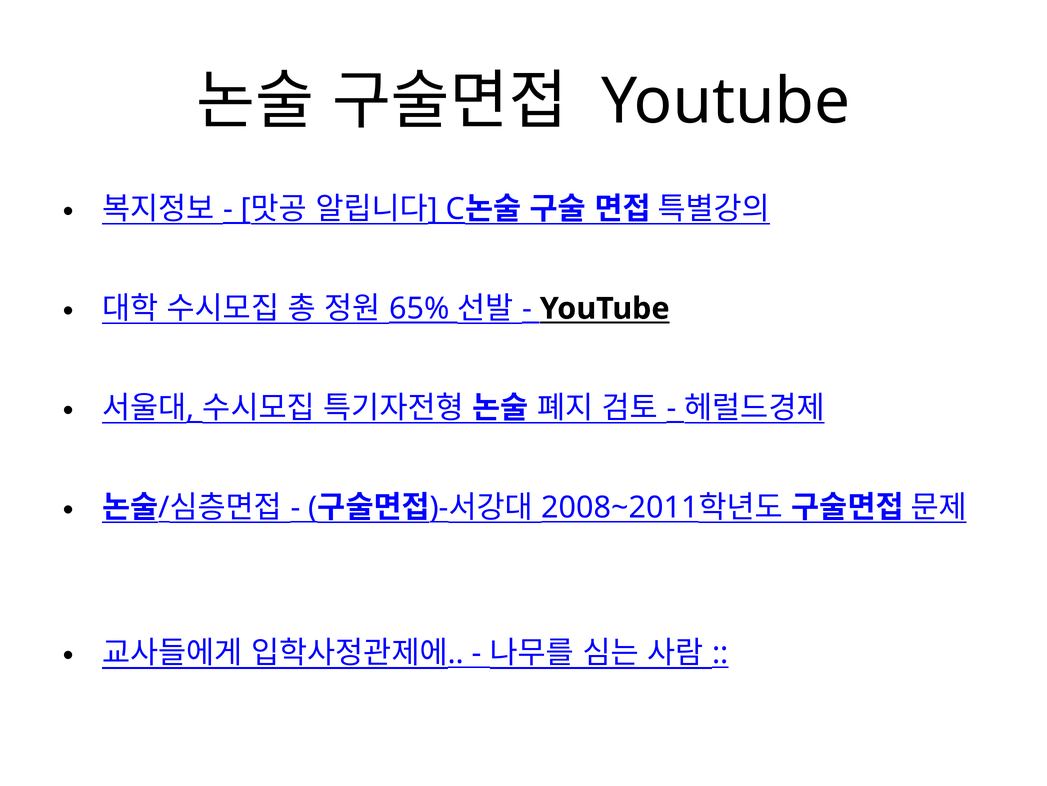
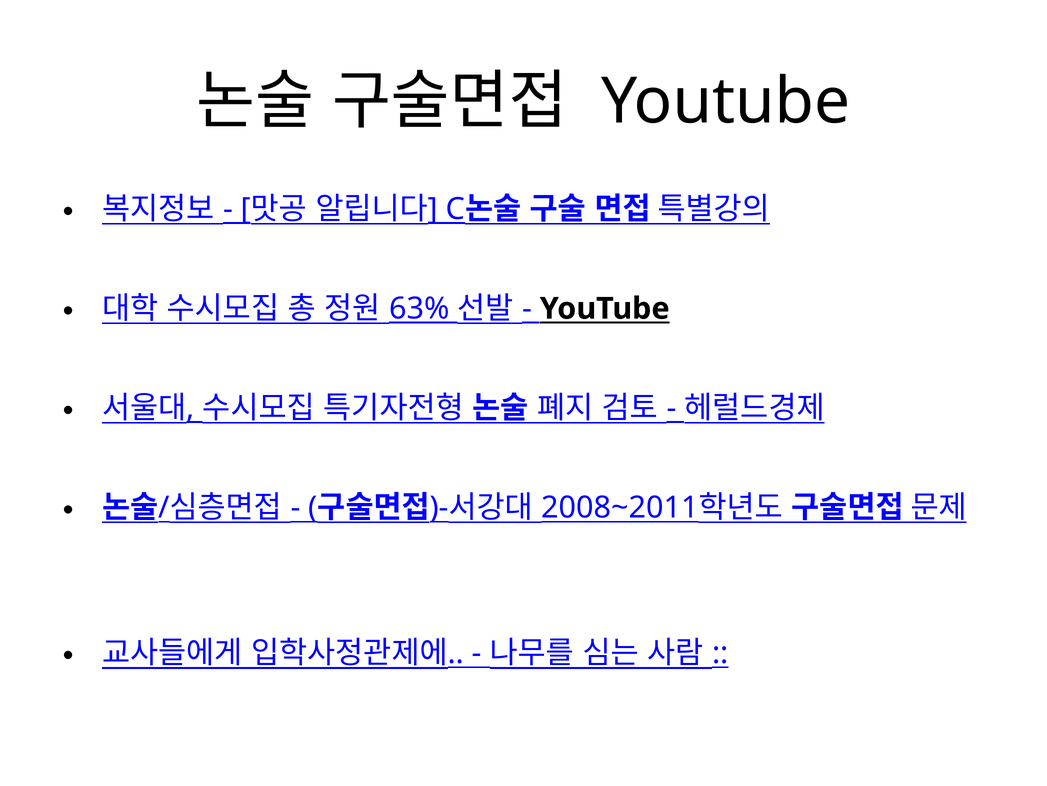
65%: 65% -> 63% (419, 308)
